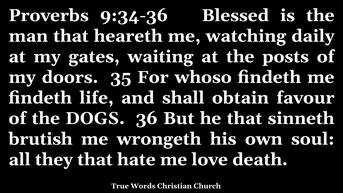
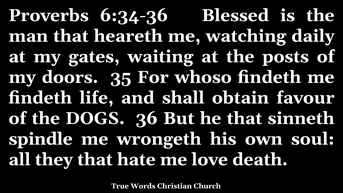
9:34-36: 9:34-36 -> 6:34-36 (134, 15)
brutish: brutish -> spindle (41, 139)
